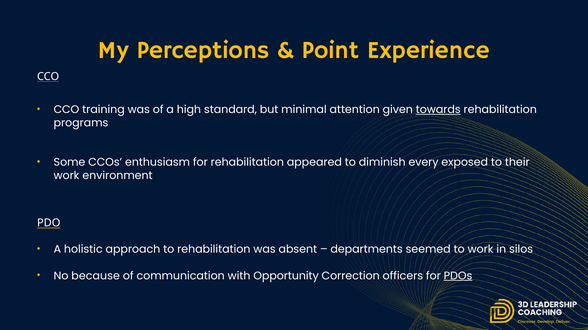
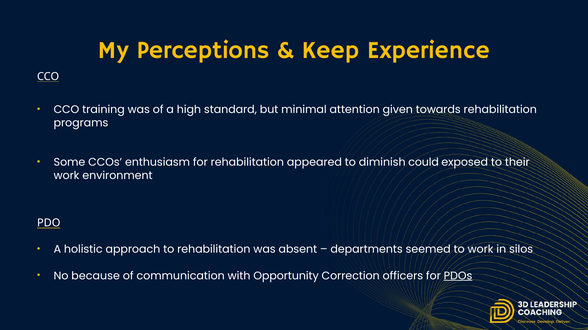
Point: Point -> Keep (330, 50)
towards underline: present -> none (438, 110)
every: every -> could (424, 163)
